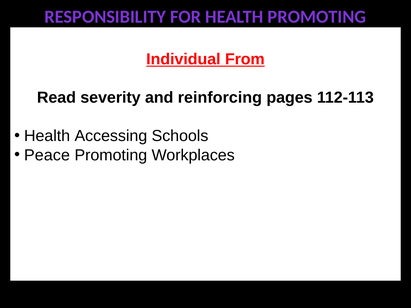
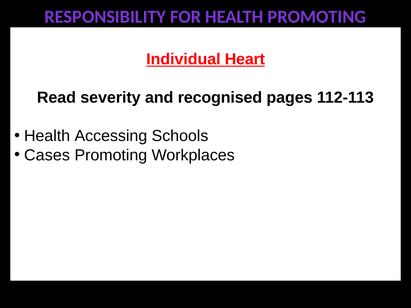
From: From -> Heart (245, 59)
reinforcing: reinforcing -> recognised (220, 98)
Peace: Peace -> Cases (47, 155)
